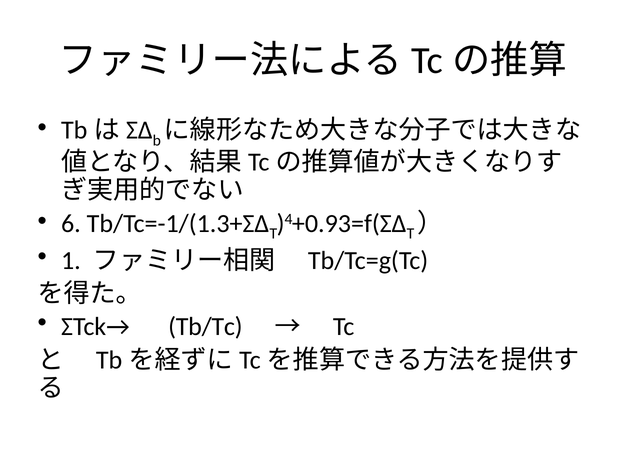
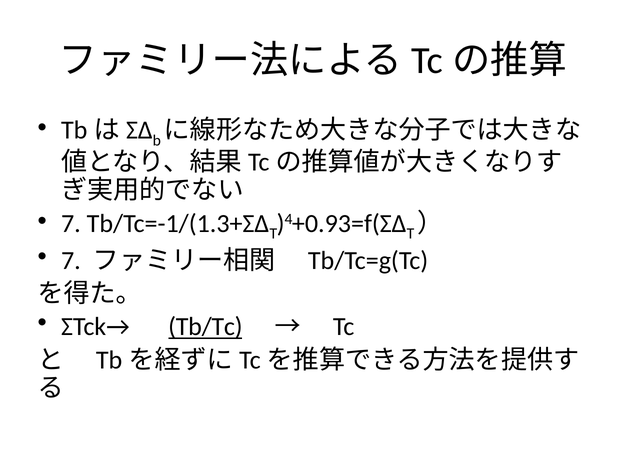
6: 6 -> 7 (71, 223)
1: 1 -> 7 (71, 260)
Tb/Tc underline: none -> present (205, 327)
